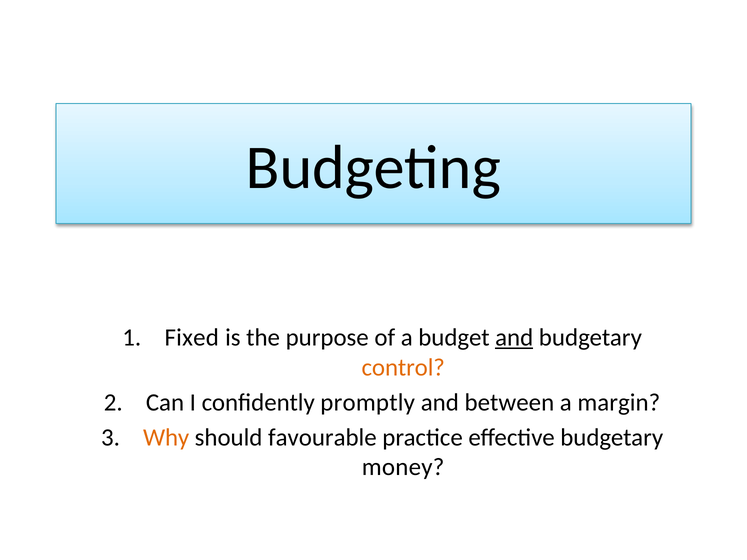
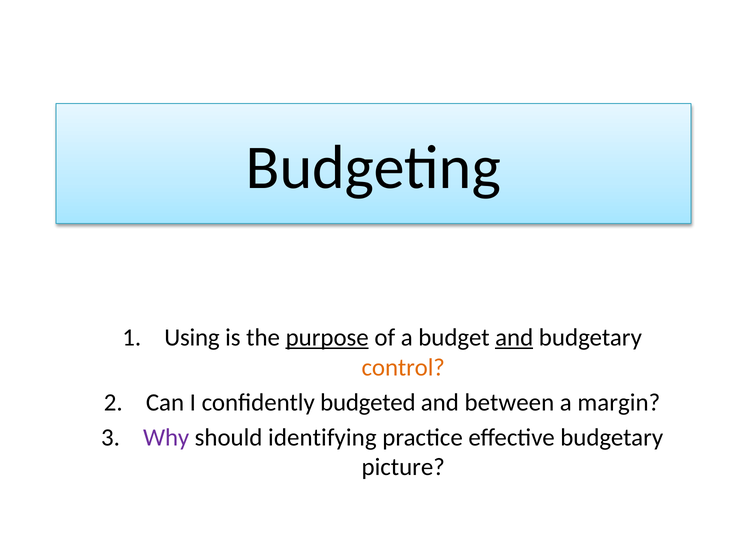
Fixed: Fixed -> Using (192, 338)
purpose underline: none -> present (327, 338)
promptly: promptly -> budgeted (368, 403)
Why colour: orange -> purple (166, 437)
favourable: favourable -> identifying (322, 437)
money: money -> picture (403, 467)
